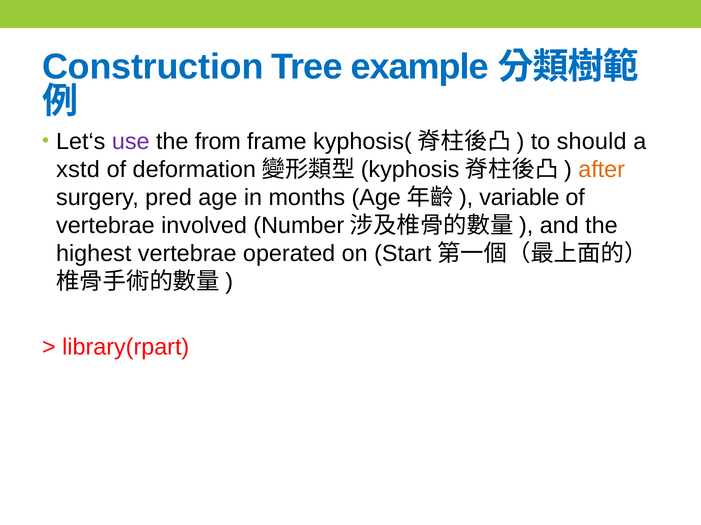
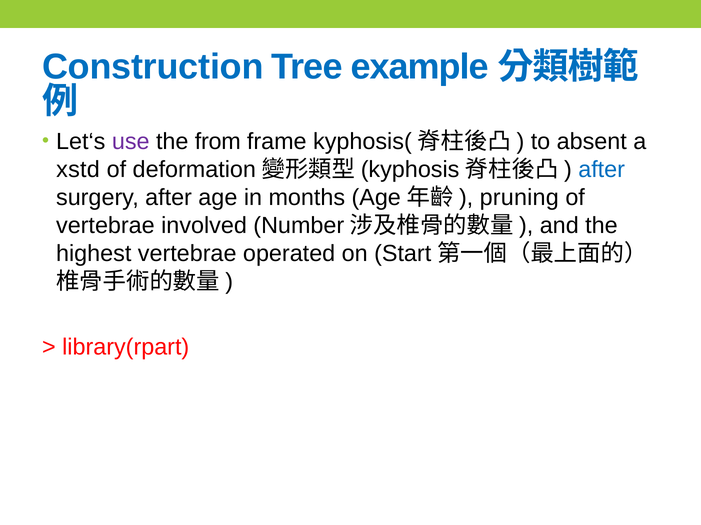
should: should -> absent (592, 142)
after colour: orange -> blue (602, 170)
surgery pred: pred -> after (169, 198)
variable: variable -> pruning (519, 198)
